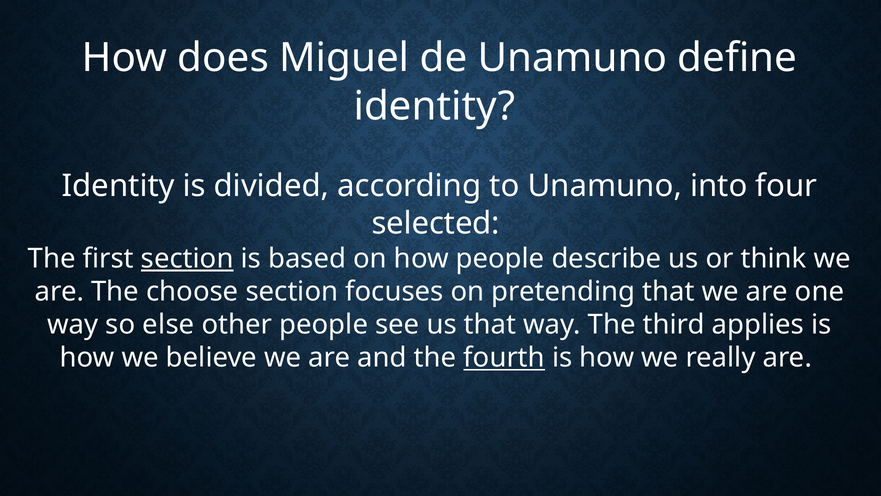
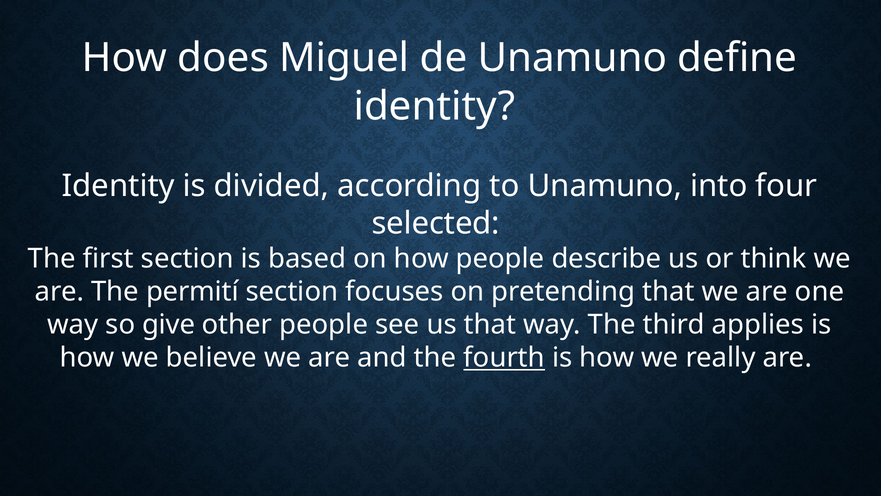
section underline: present -> none (187, 258)
choose: choose -> permití (192, 291)
else: else -> give (169, 324)
